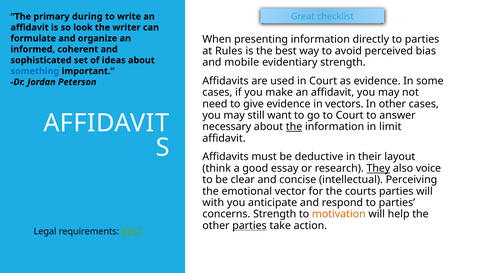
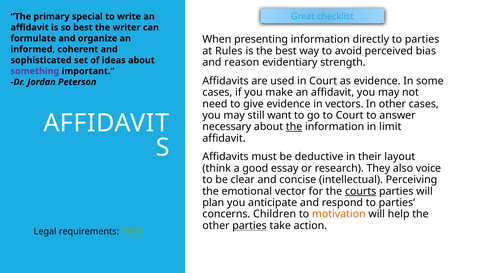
during: during -> special (87, 17)
so look: look -> best (83, 27)
mobile: mobile -> reason (242, 62)
something colour: blue -> purple (35, 71)
They underline: present -> none (378, 168)
courts underline: none -> present (361, 191)
with: with -> plan (213, 203)
concerns Strength: Strength -> Children (275, 214)
requirements BEST: BEST -> THIS (132, 231)
